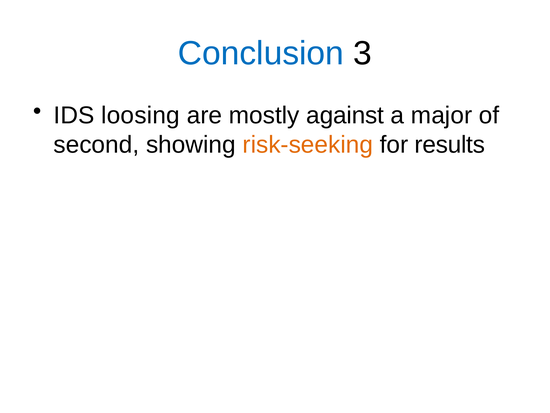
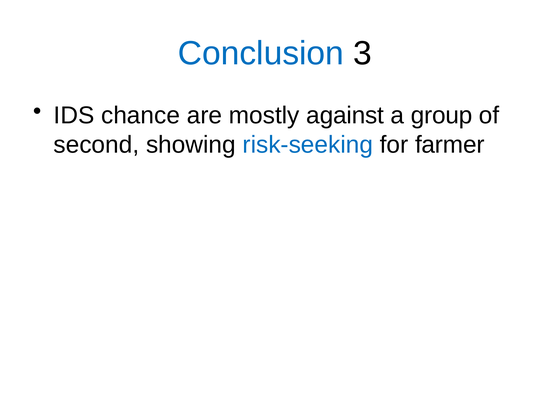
loosing: loosing -> chance (141, 115)
major: major -> group (442, 115)
risk-seeking colour: orange -> blue (308, 145)
results: results -> farmer (450, 145)
